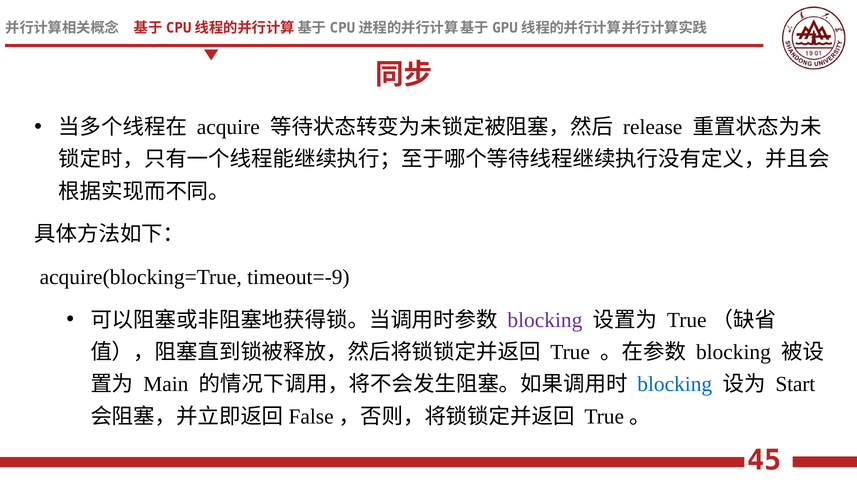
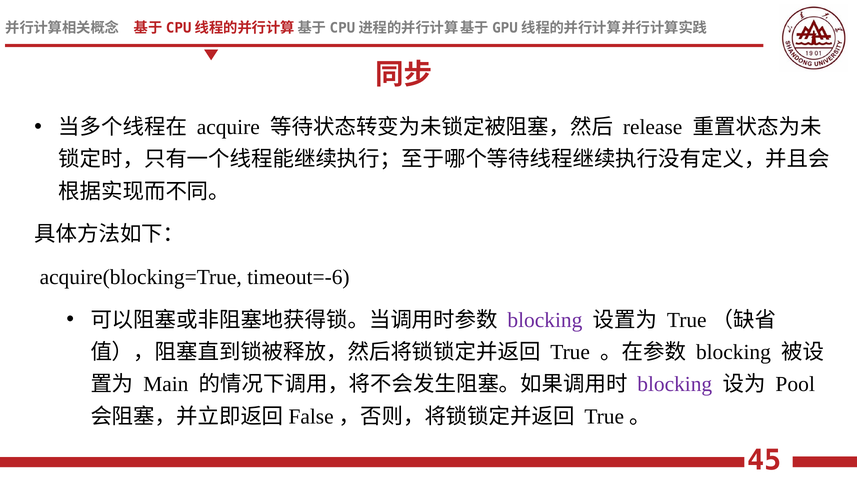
timeout=-9: timeout=-9 -> timeout=-6 (298, 277)
blocking colour: blue -> purple (675, 384)
Start: Start -> Pool (795, 384)
